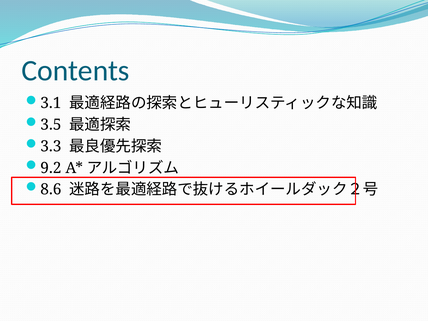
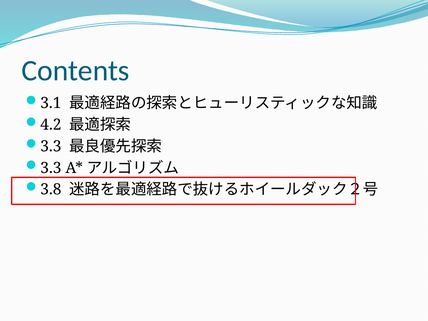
3.5: 3.5 -> 4.2 (51, 125)
9.2: 9.2 -> 3.3 (51, 168)
8.6: 8.6 -> 3.8 (51, 190)
